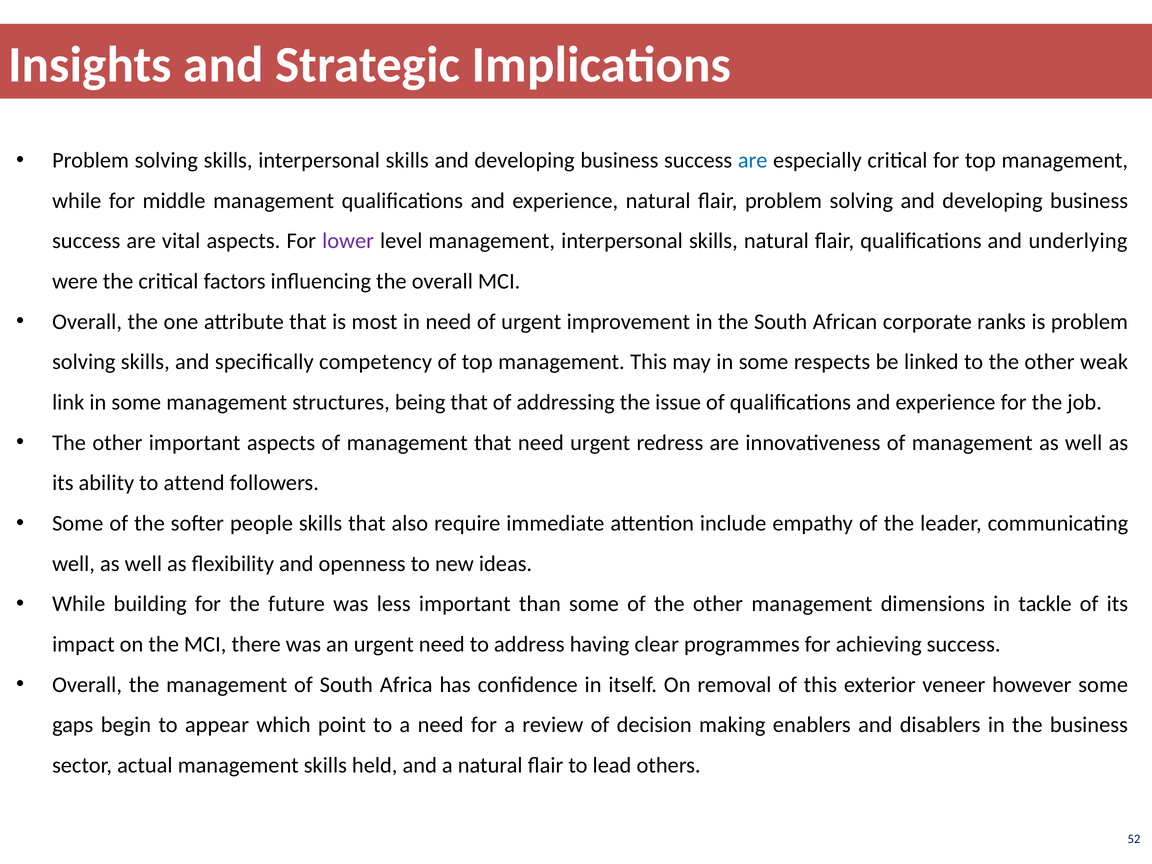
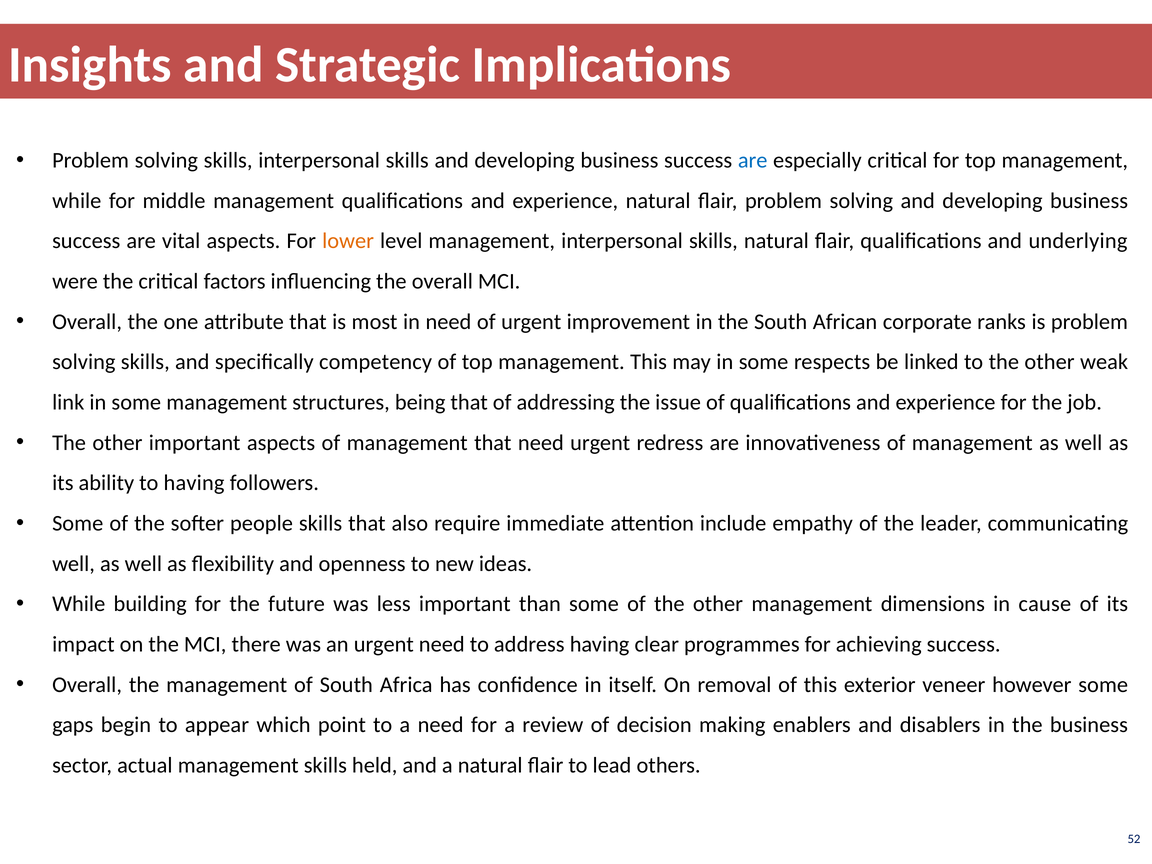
lower colour: purple -> orange (348, 241)
to attend: attend -> having (194, 483)
tackle: tackle -> cause (1045, 604)
